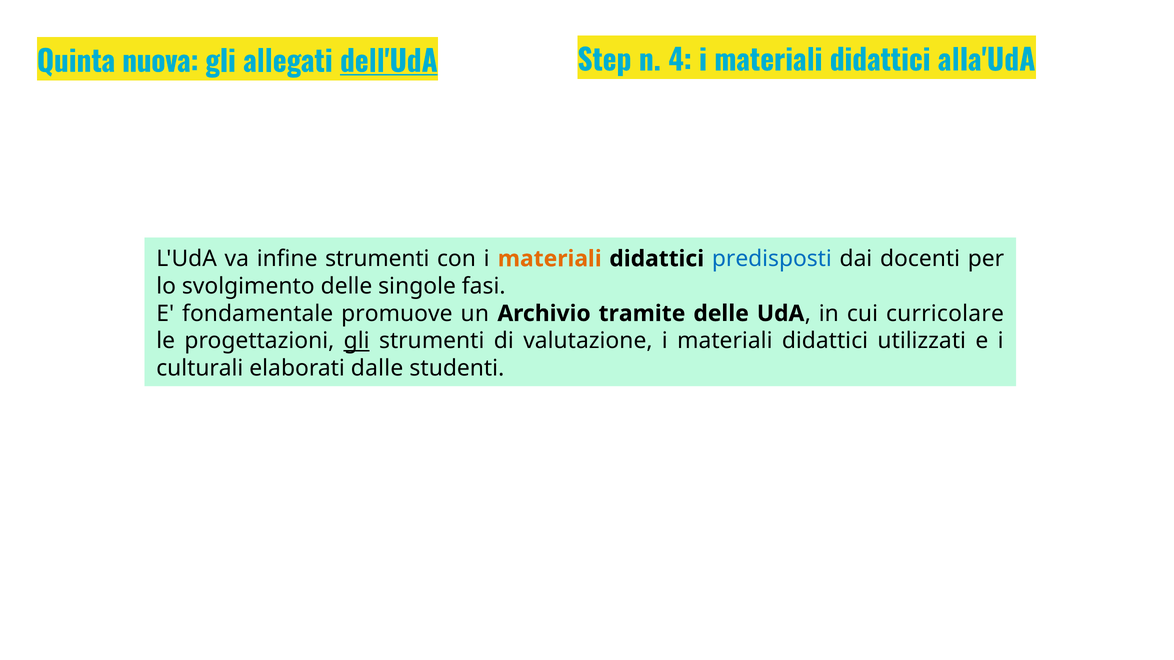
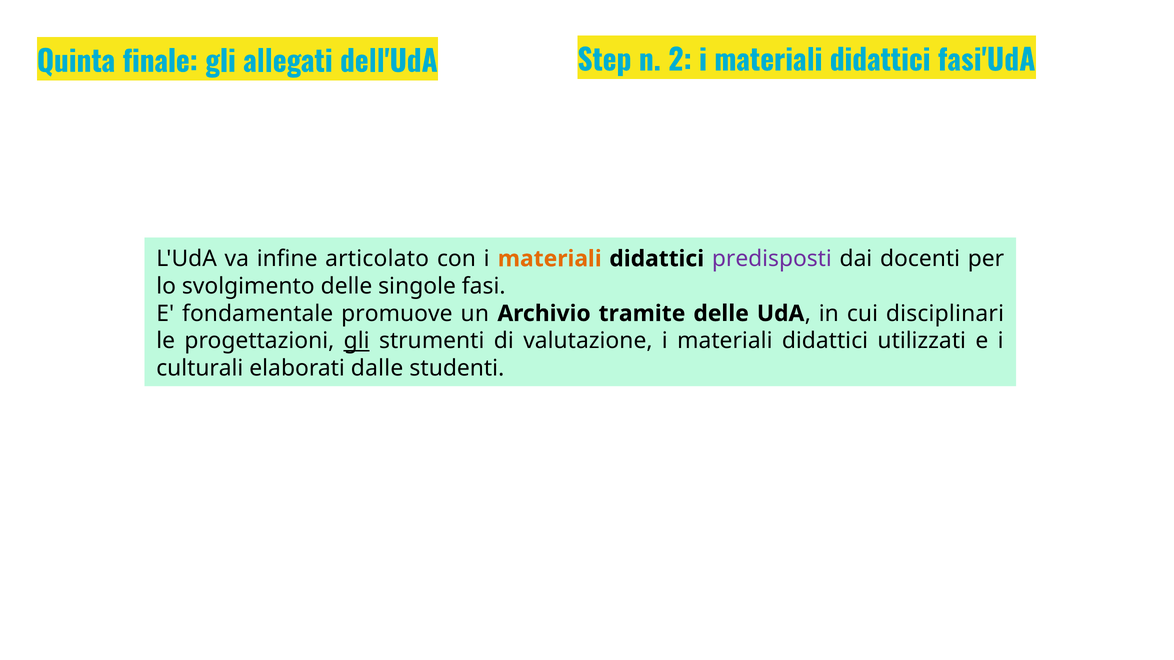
nuova: nuova -> finale (160, 62)
dell'UdA underline: present -> none (389, 62)
4: 4 -> 2 (680, 61)
alla'UdA: alla'UdA -> fasi'UdA (987, 61)
infine strumenti: strumenti -> articolato (377, 259)
predisposti colour: blue -> purple (772, 259)
curricolare: curricolare -> disciplinari (945, 314)
